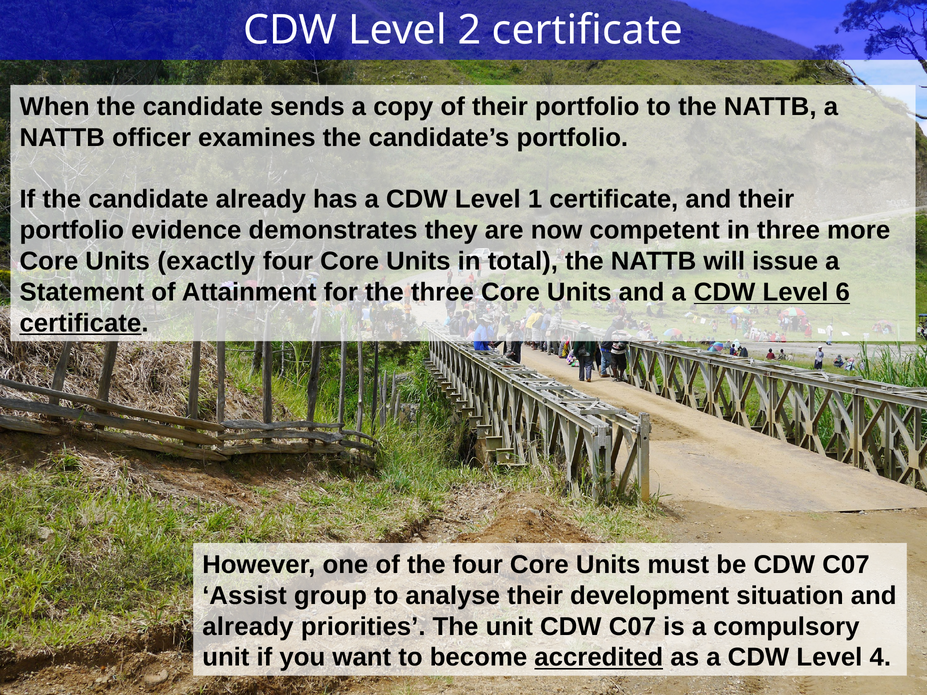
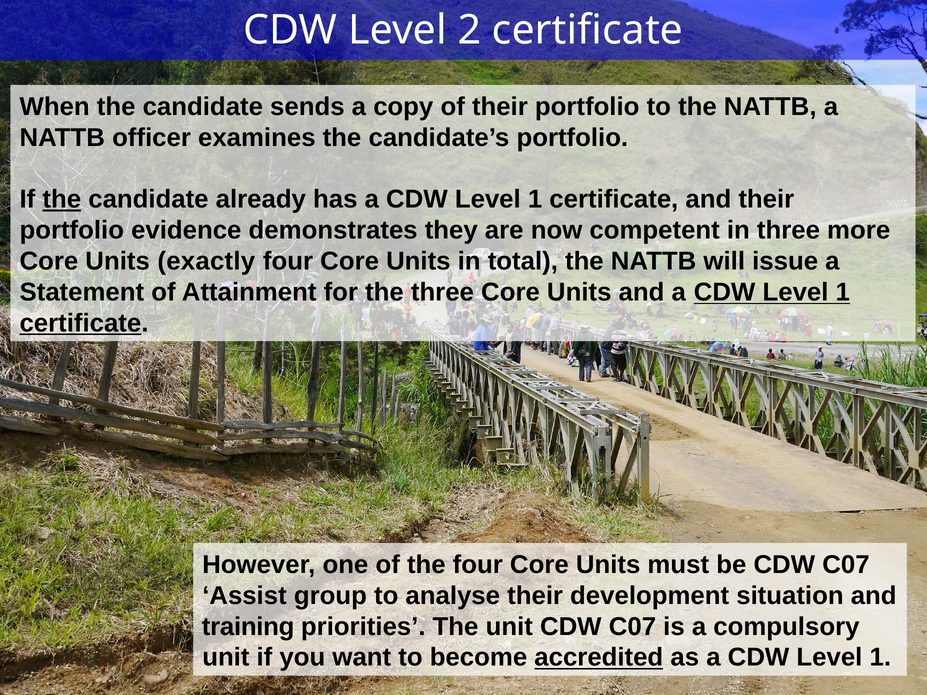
the underline: none -> present (62, 199)
6: 6 -> 1 (843, 292)
already: already -> training (248, 627)
4: 4 -> 1 (880, 658)
